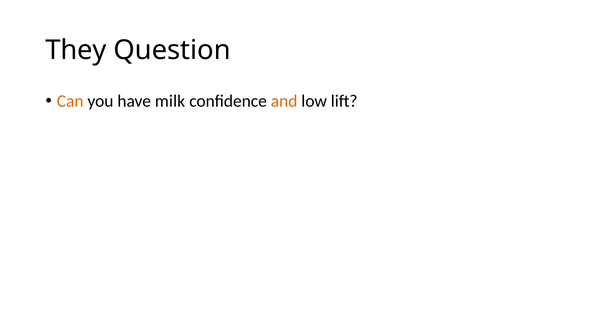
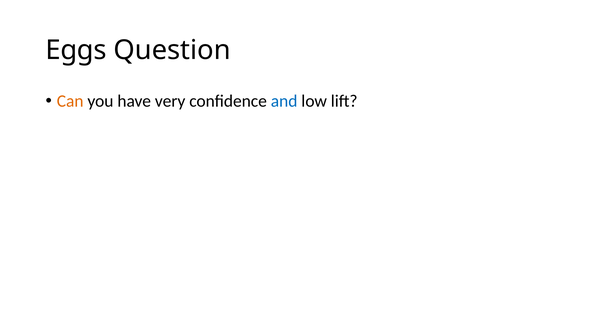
They: They -> Eggs (76, 50)
milk: milk -> very (170, 101)
and colour: orange -> blue (284, 101)
